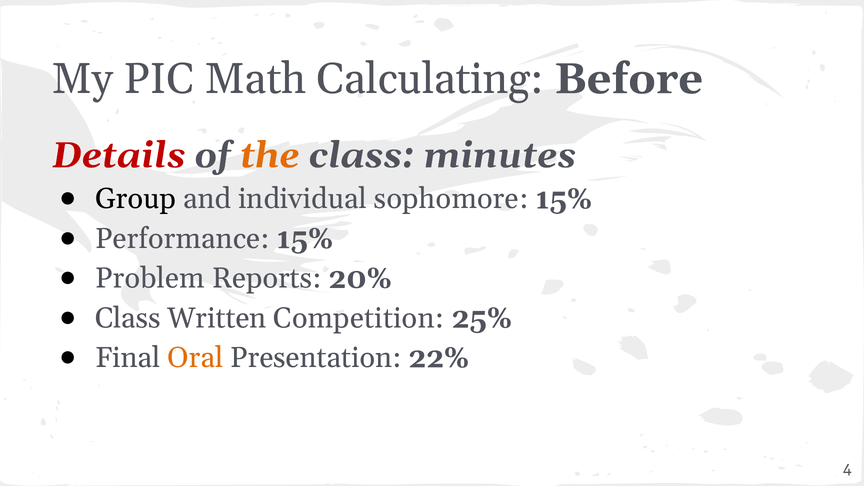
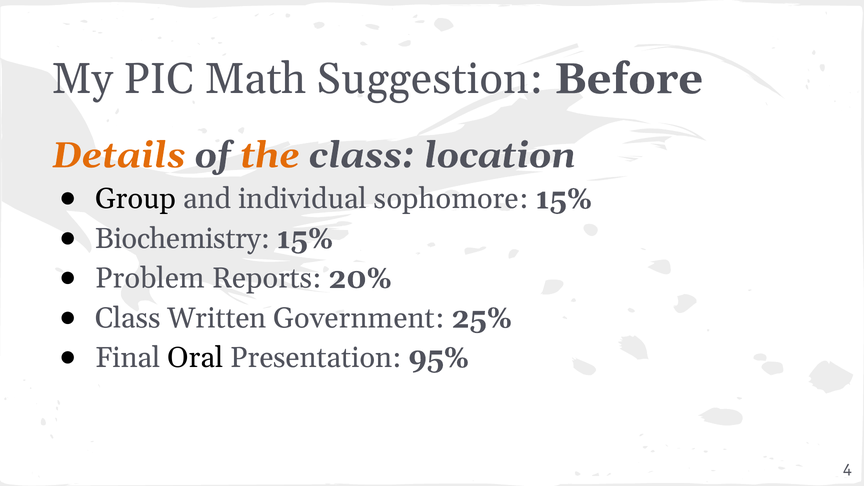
Calculating: Calculating -> Suggestion (430, 79)
Details colour: red -> orange (119, 155)
minutes: minutes -> location (500, 155)
Performance: Performance -> Biochemistry (182, 239)
Competition: Competition -> Government (359, 318)
Oral colour: orange -> black (195, 358)
22%: 22% -> 95% (439, 358)
